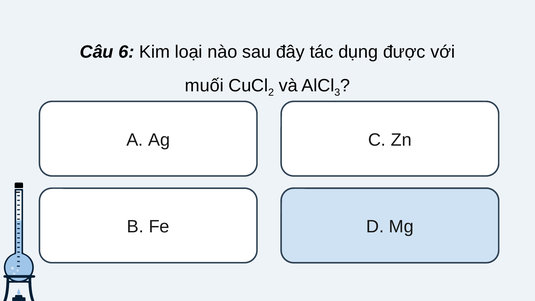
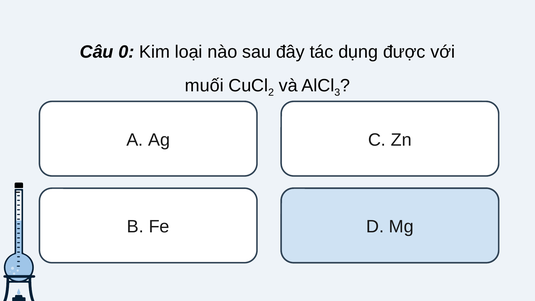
6: 6 -> 0 (126, 52)
